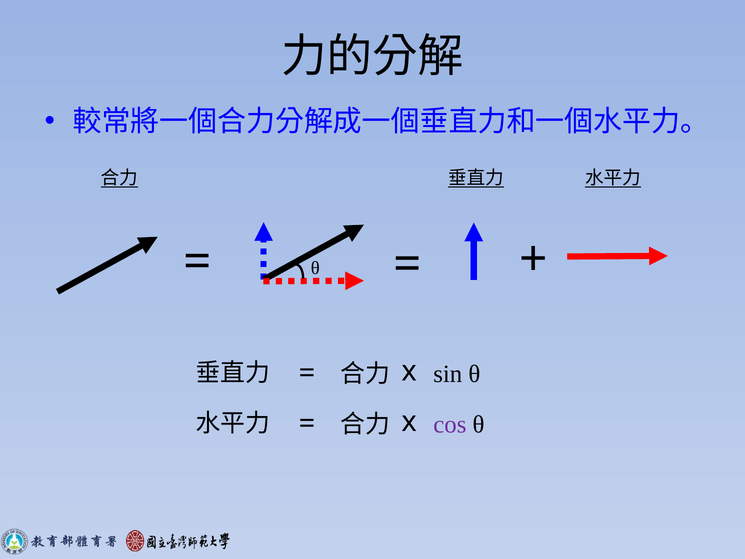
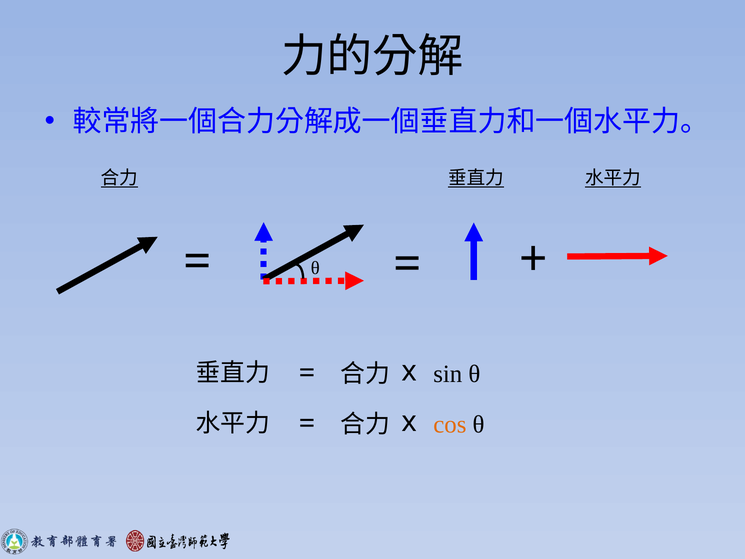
cos colour: purple -> orange (450, 424)
